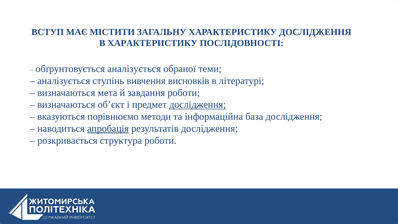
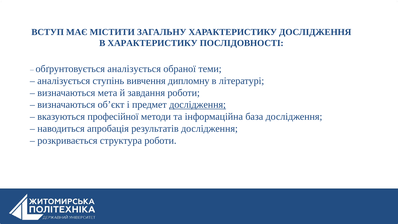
висновків: висновків -> дипломну (189, 81)
порівнюємо: порівнюємо -> професійної (113, 117)
апробація underline: present -> none (108, 129)
